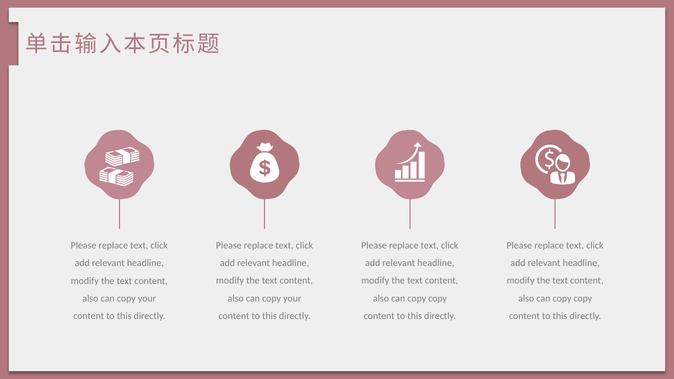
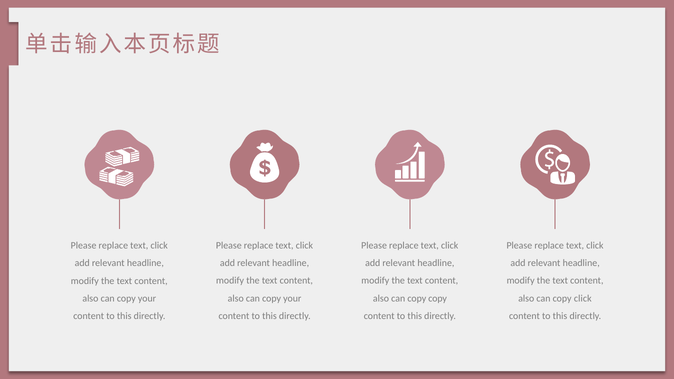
copy: copy -> click (583, 298)
